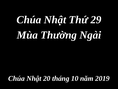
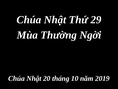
Ngài: Ngài -> Ngời (90, 35)
